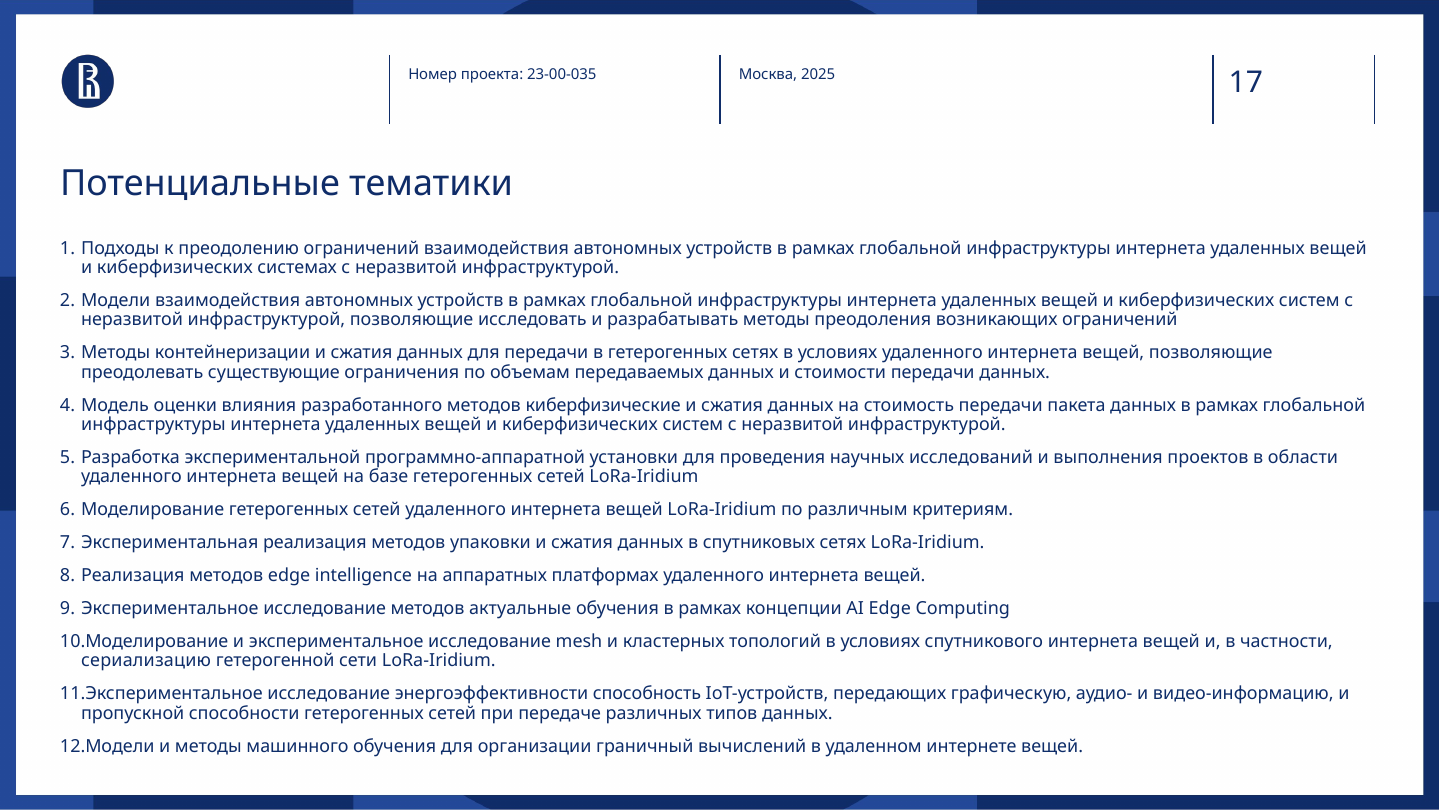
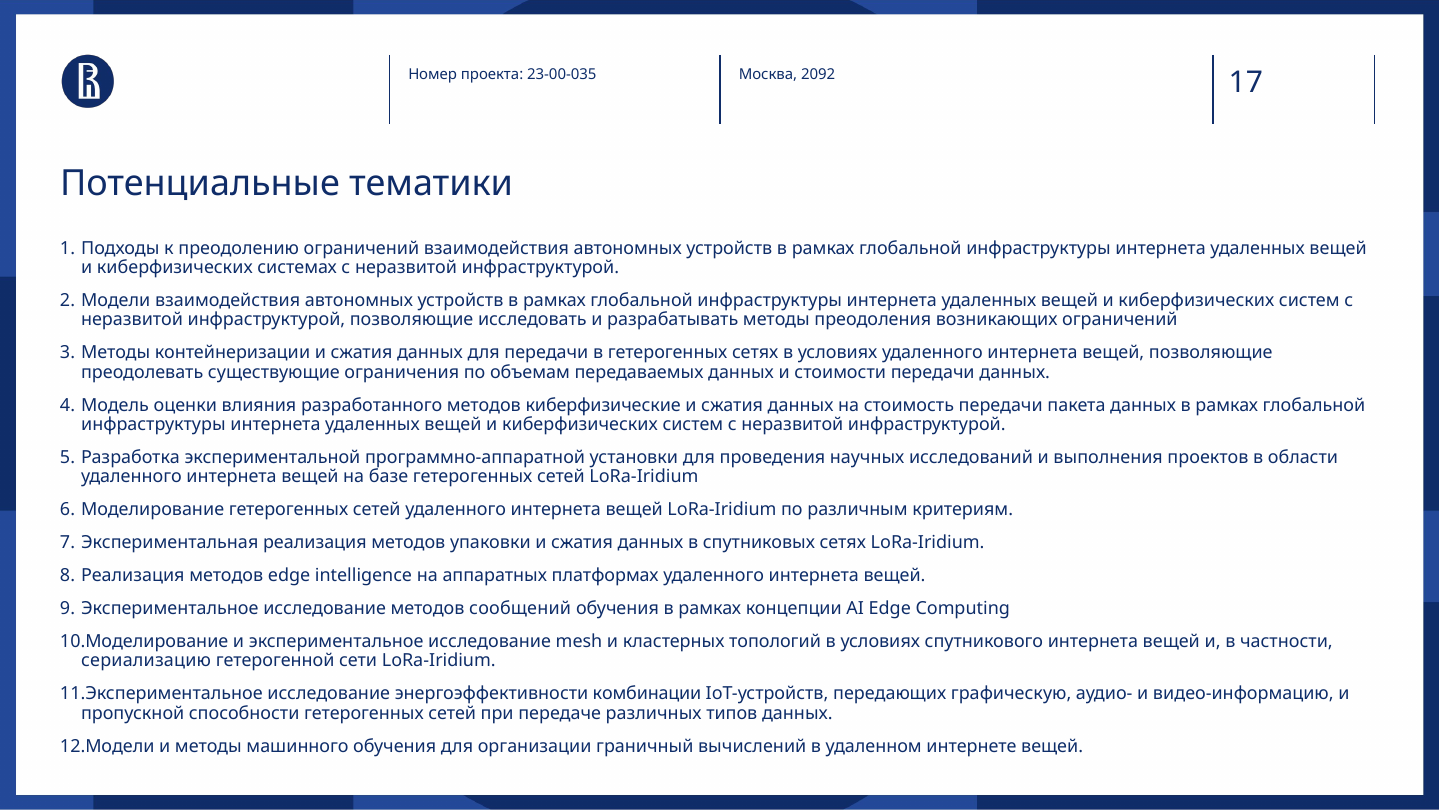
2025: 2025 -> 2092 (818, 75)
актуальные: актуальные -> сообщений (520, 608)
способность: способность -> комбинации (647, 693)
